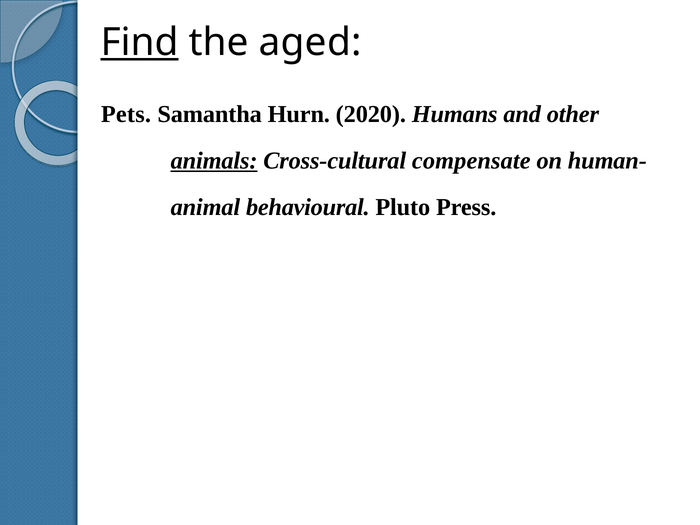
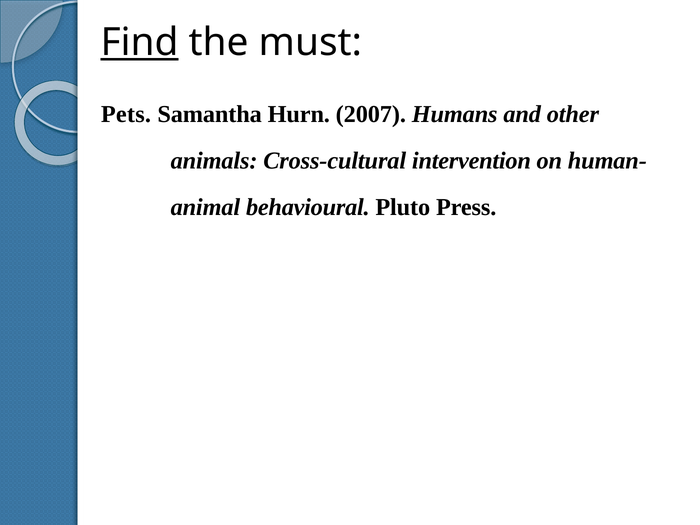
aged: aged -> must (310, 43)
2020: 2020 -> 2007 (371, 114)
animals underline: present -> none (214, 161)
compensate: compensate -> intervention (471, 161)
